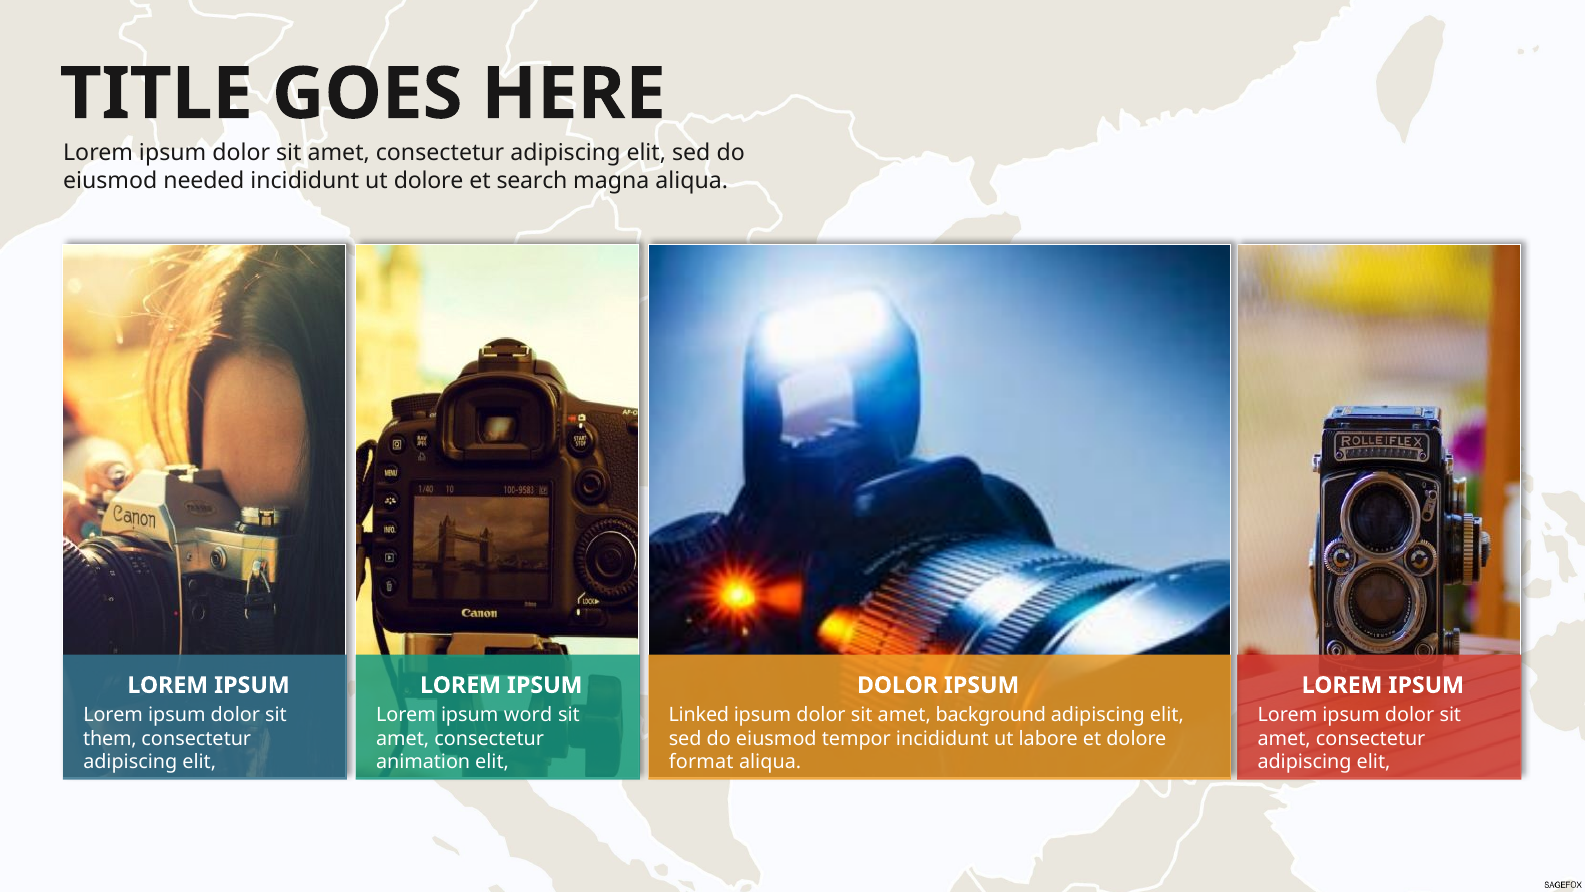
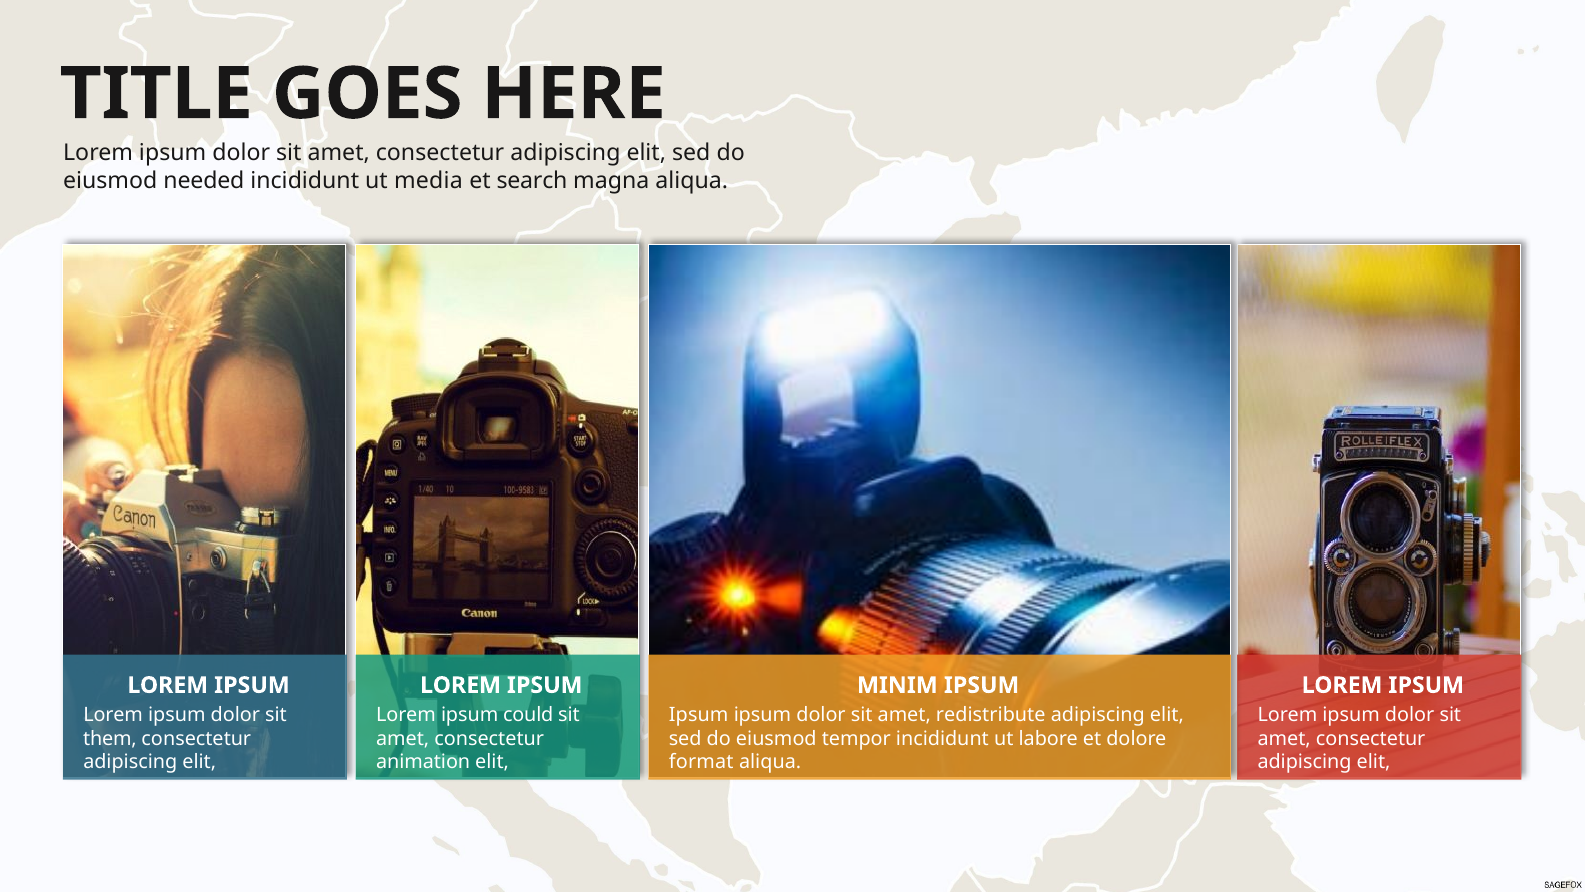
ut dolore: dolore -> media (428, 181)
DOLOR: DOLOR -> MINIM (897, 685)
word: word -> could (528, 714)
Linked: Linked -> Ipsum (699, 714)
background: background -> redistribute (991, 714)
